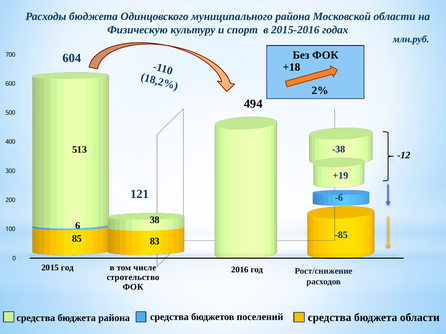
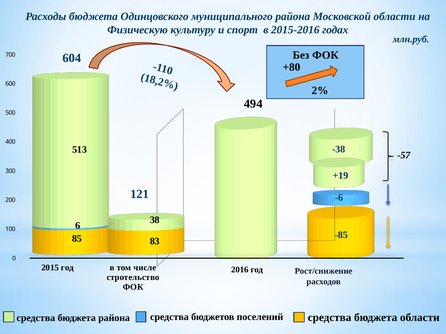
+18: +18 -> +80 (292, 67)
-12: -12 -> -57 (404, 156)
